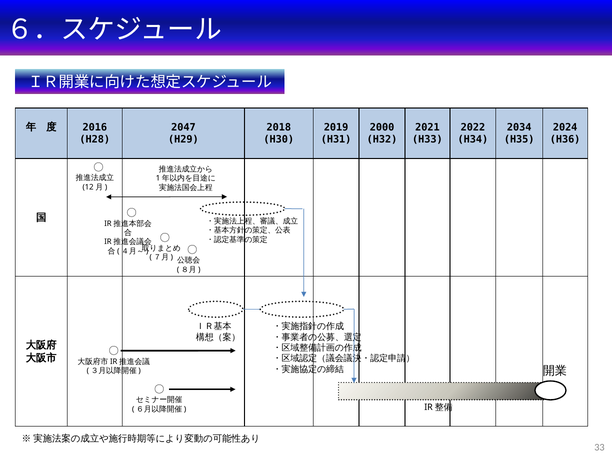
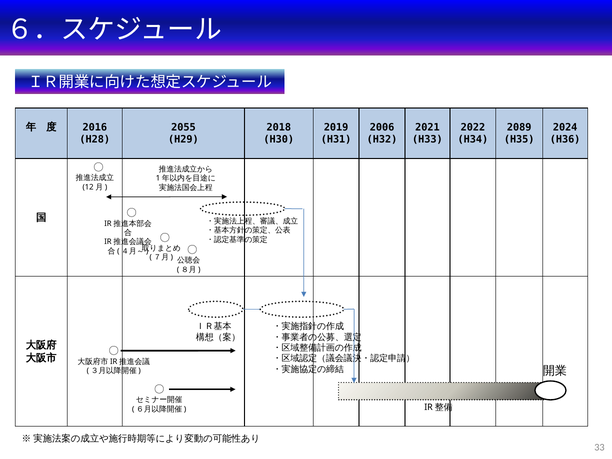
2047: 2047 -> 2055 (183, 127)
2000: 2000 -> 2006 (382, 127)
2034: 2034 -> 2089 (519, 127)
